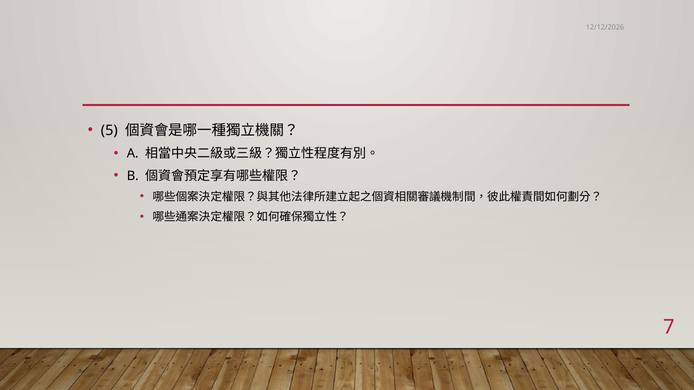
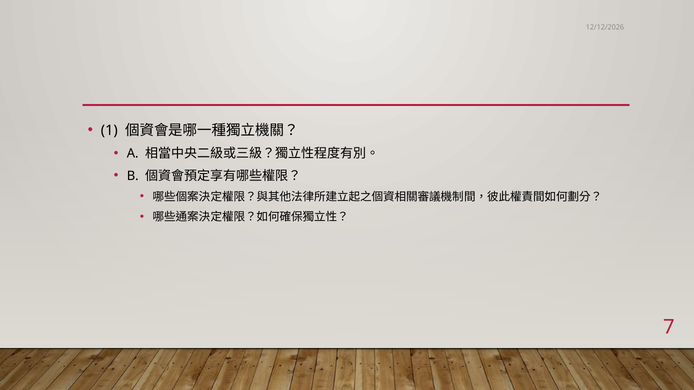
5: 5 -> 1 (109, 130)
